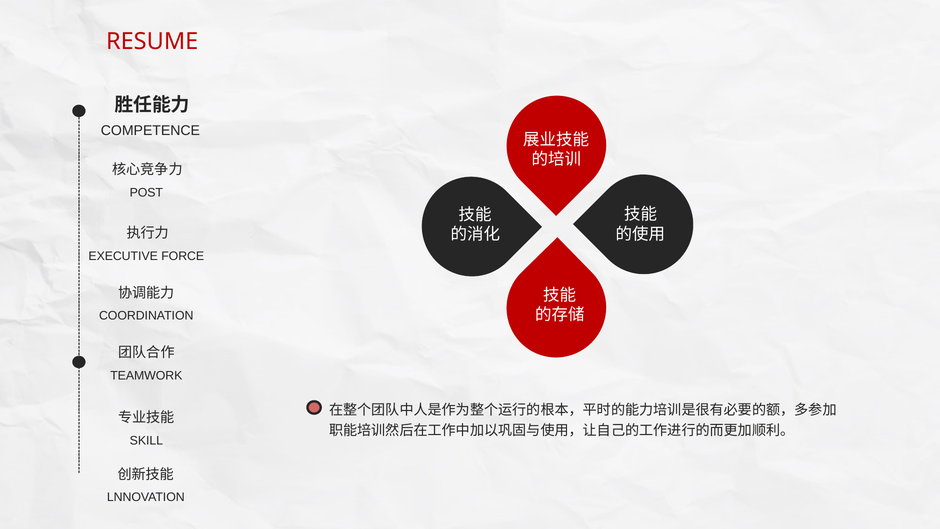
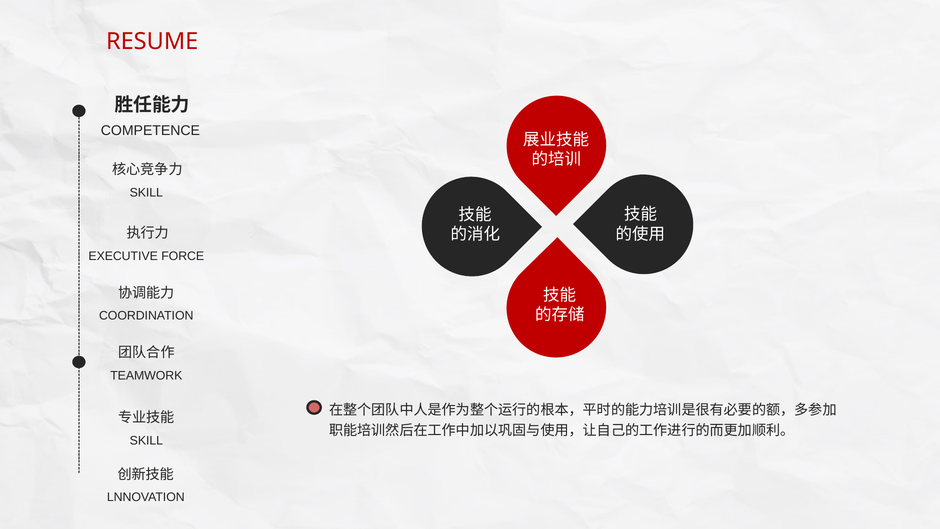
POST: POST -> SKILL (146, 193)
